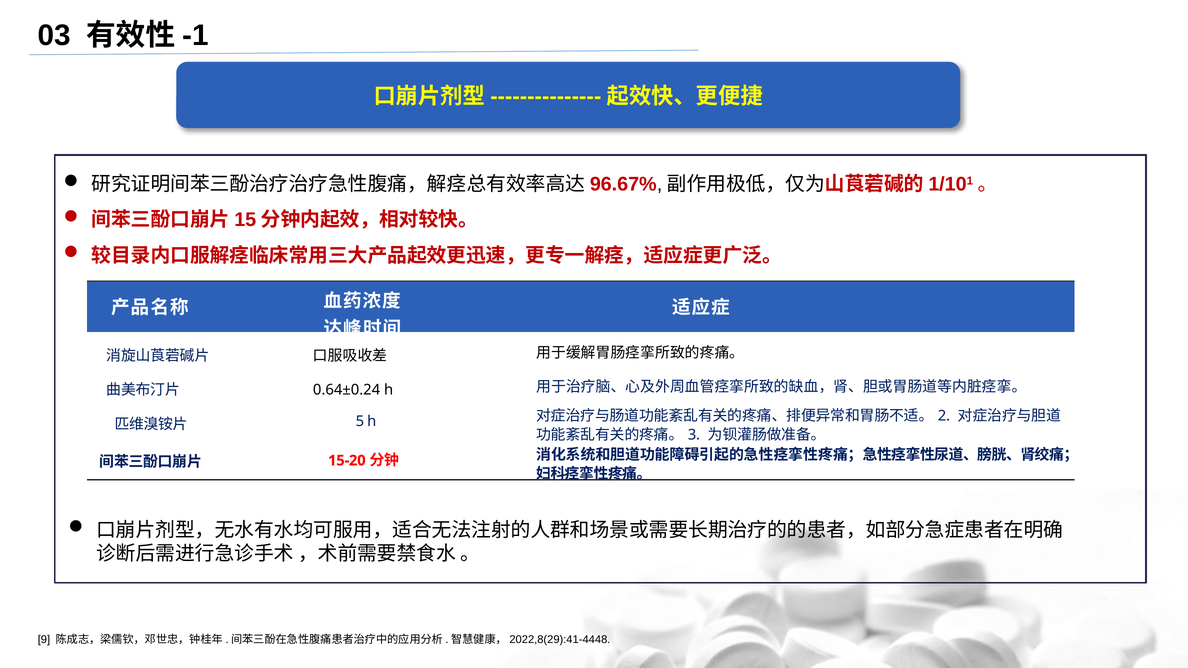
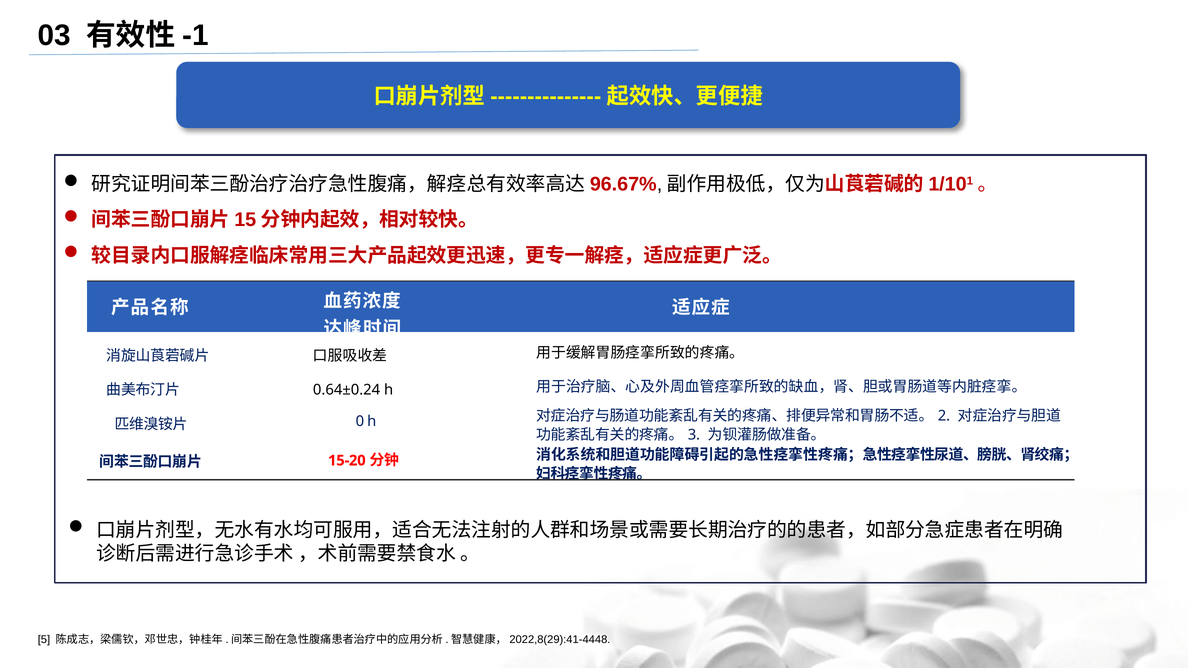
5: 5 -> 0 (360, 422)
9: 9 -> 5 (44, 640)
